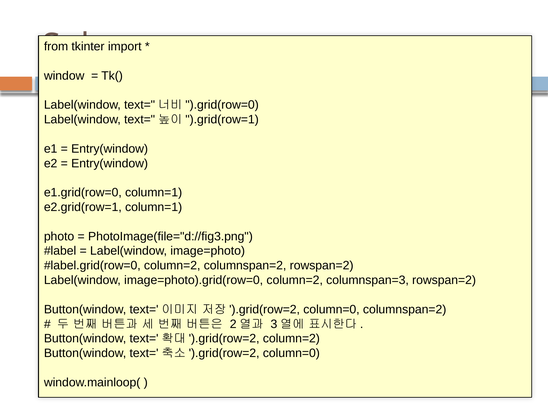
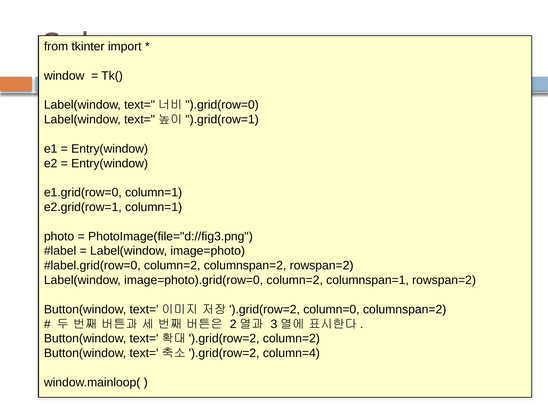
columnspan=3: columnspan=3 -> columnspan=1 (368, 280)
column=0: column=0 -> column=4 (291, 353)
